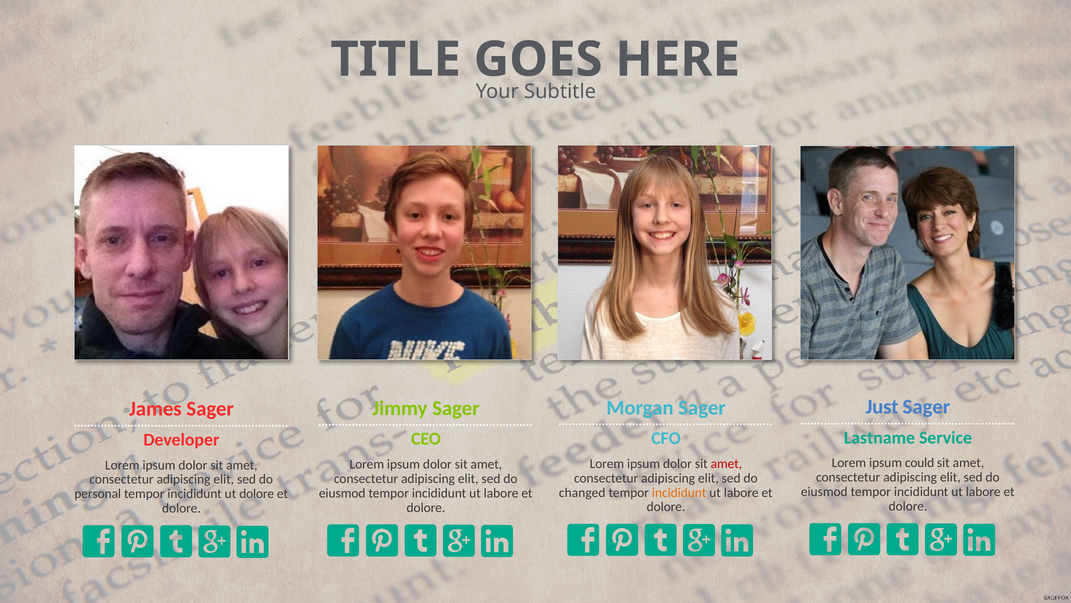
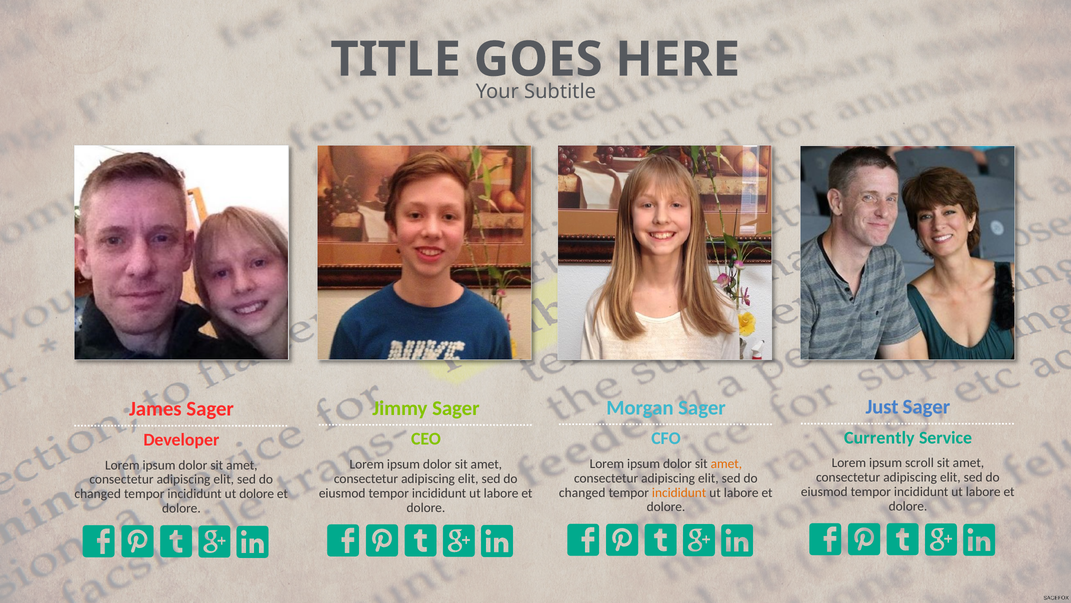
Lastname: Lastname -> Currently (879, 437)
could: could -> scroll (919, 463)
amet colour: red -> orange (726, 463)
personal: personal -> changed (98, 494)
